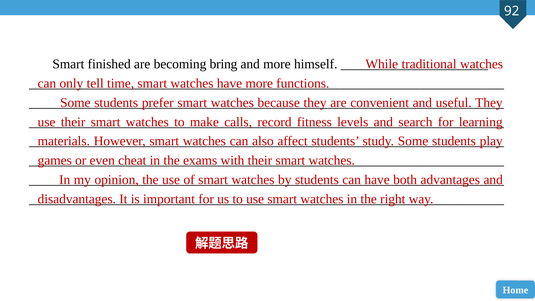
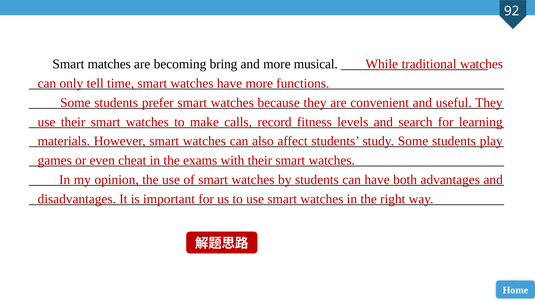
finished: finished -> matches (109, 64)
himself: himself -> musical (316, 64)
